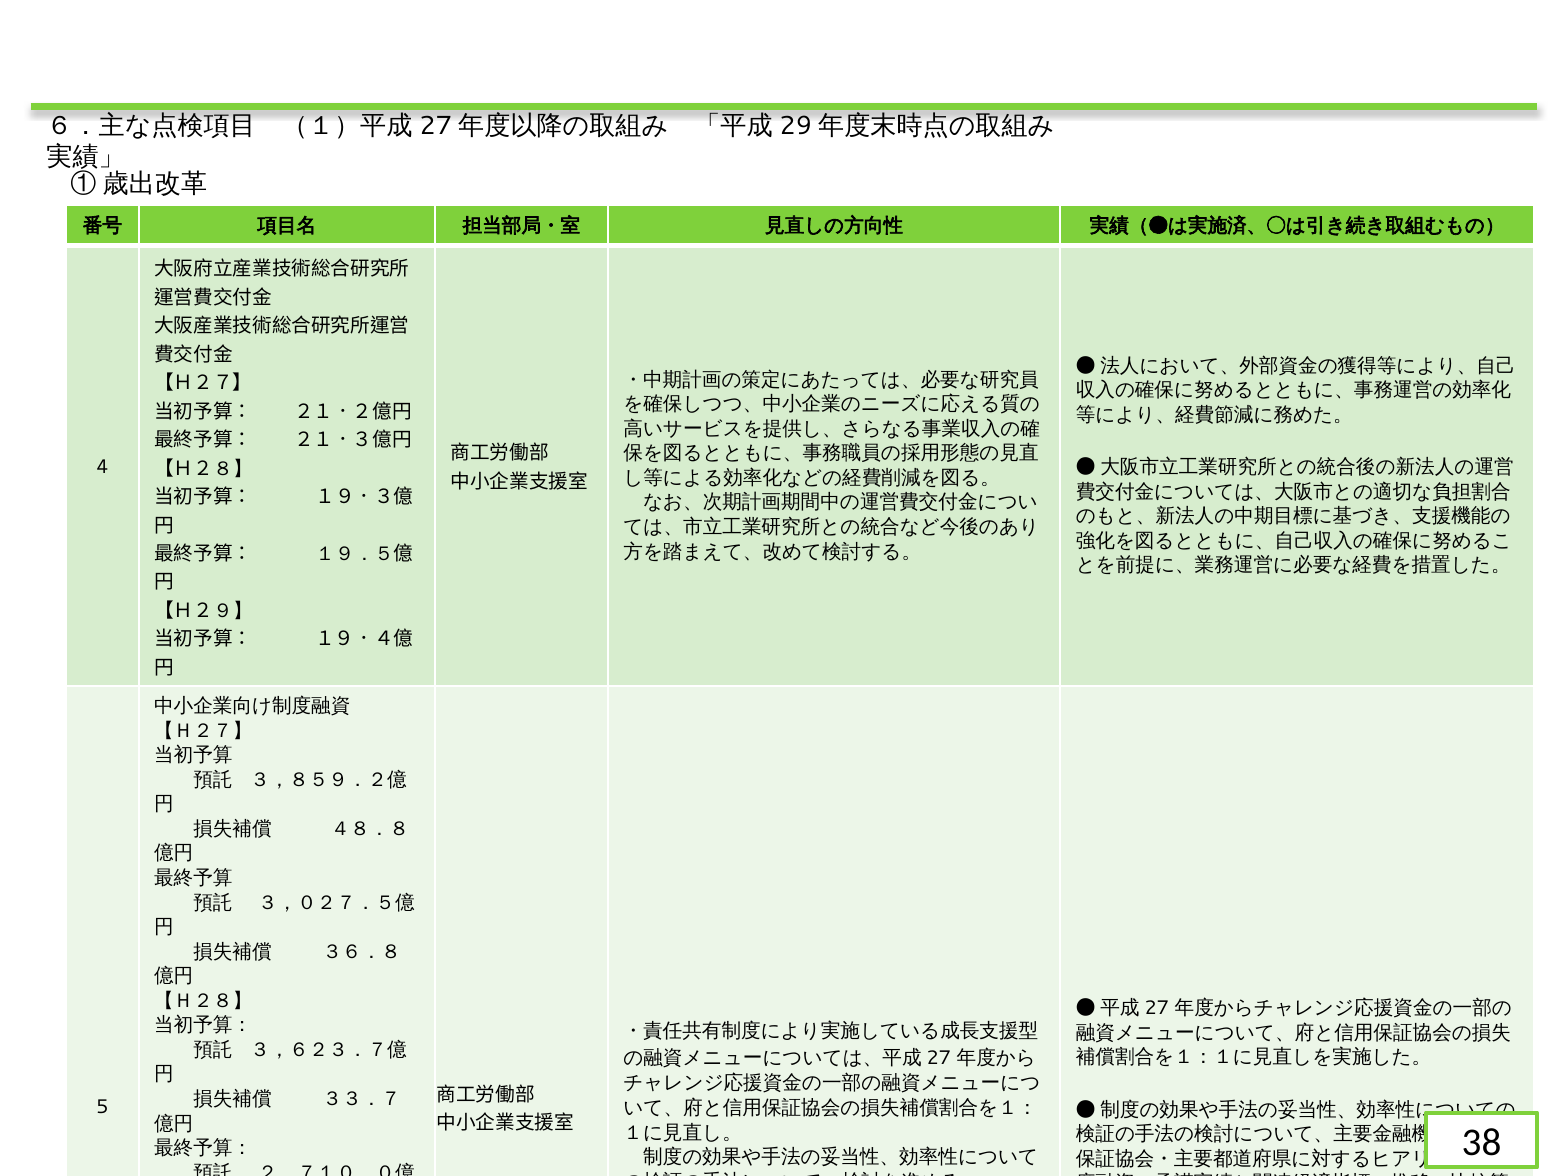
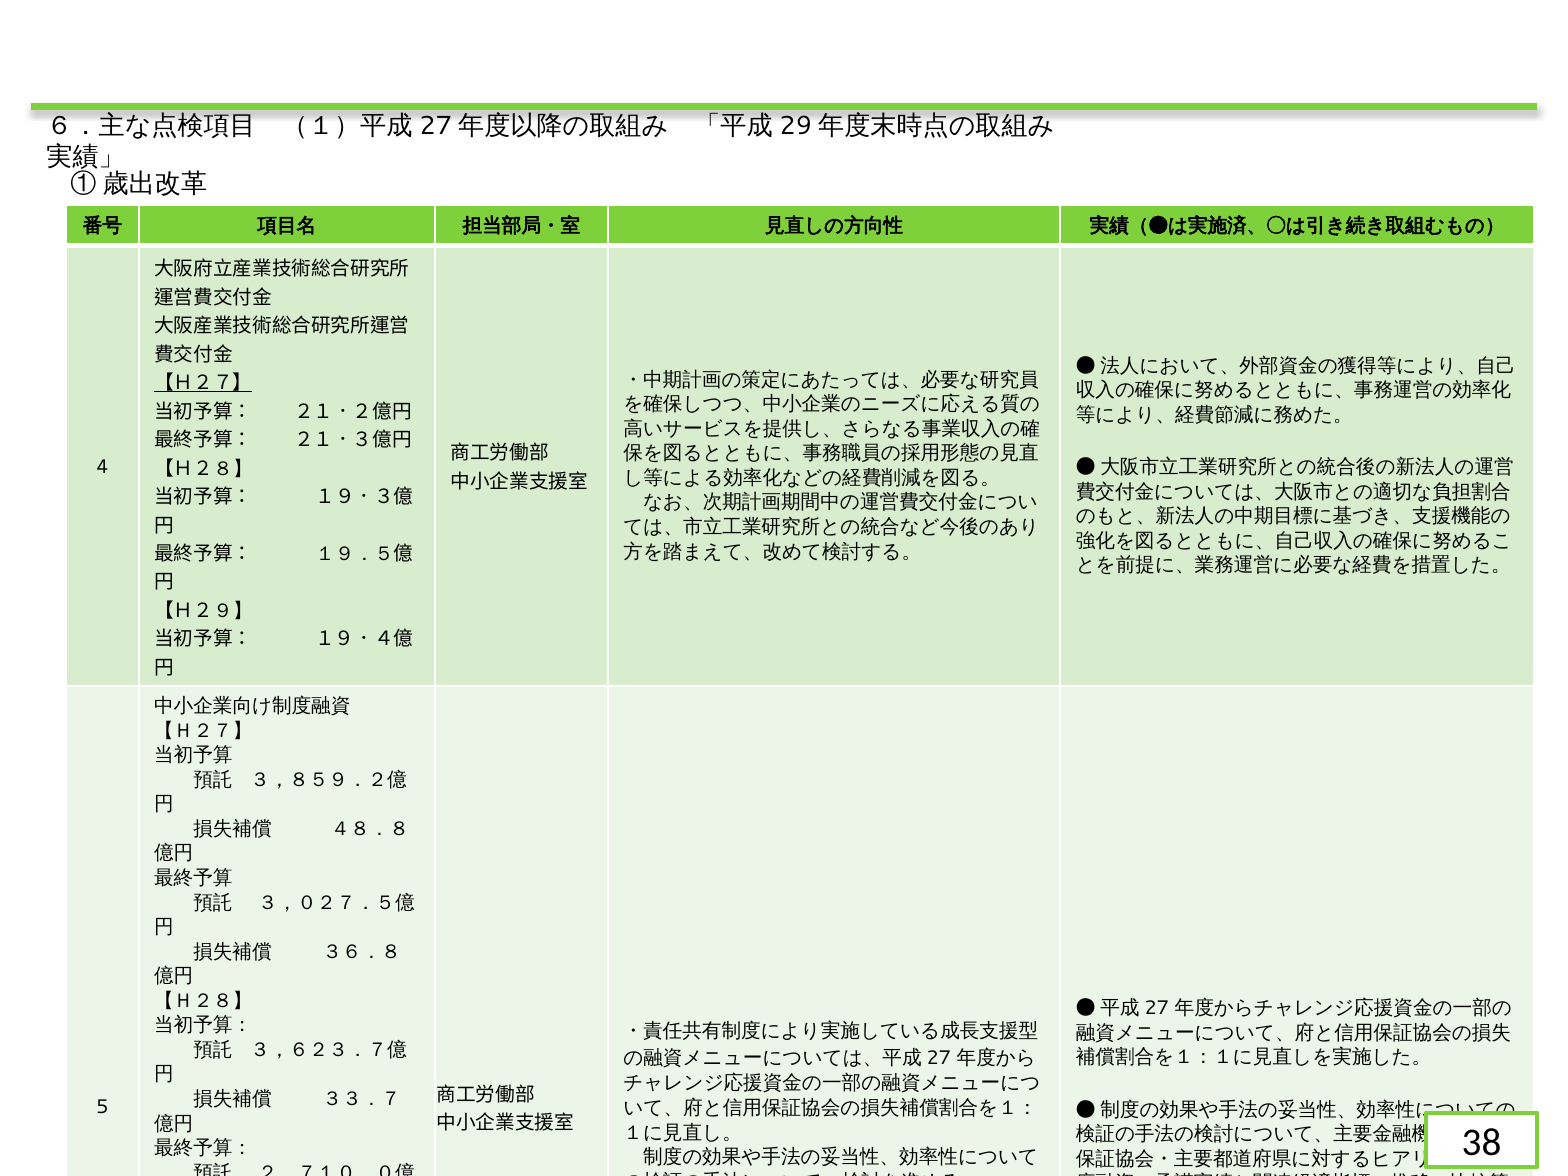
【Ｈ２７】 underline: none -> present (203, 383)
